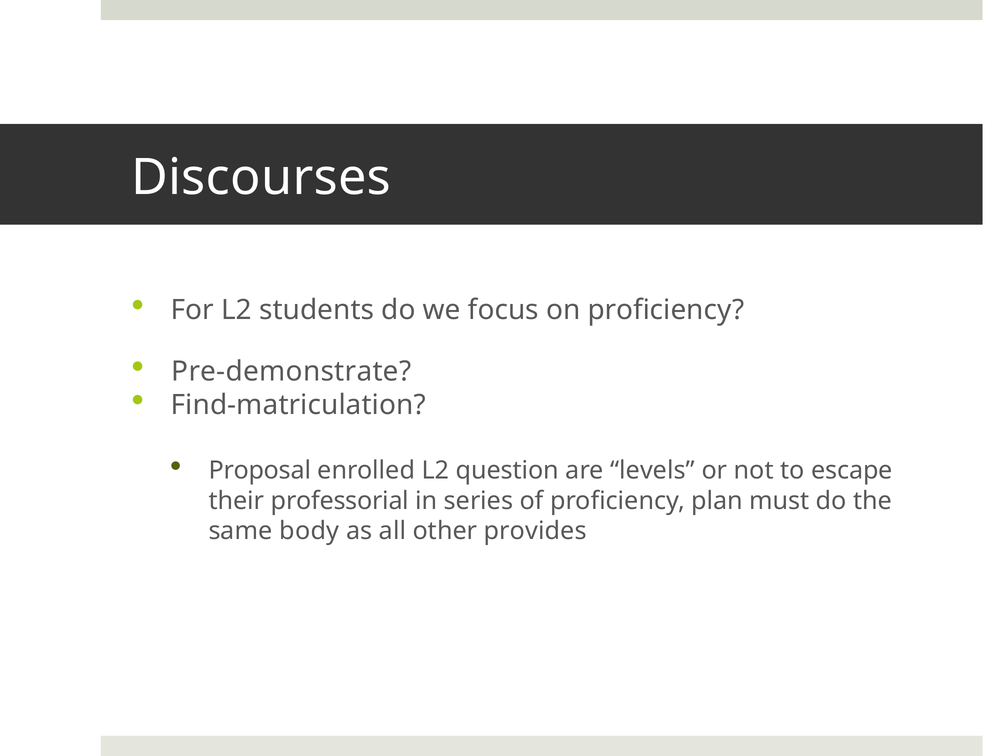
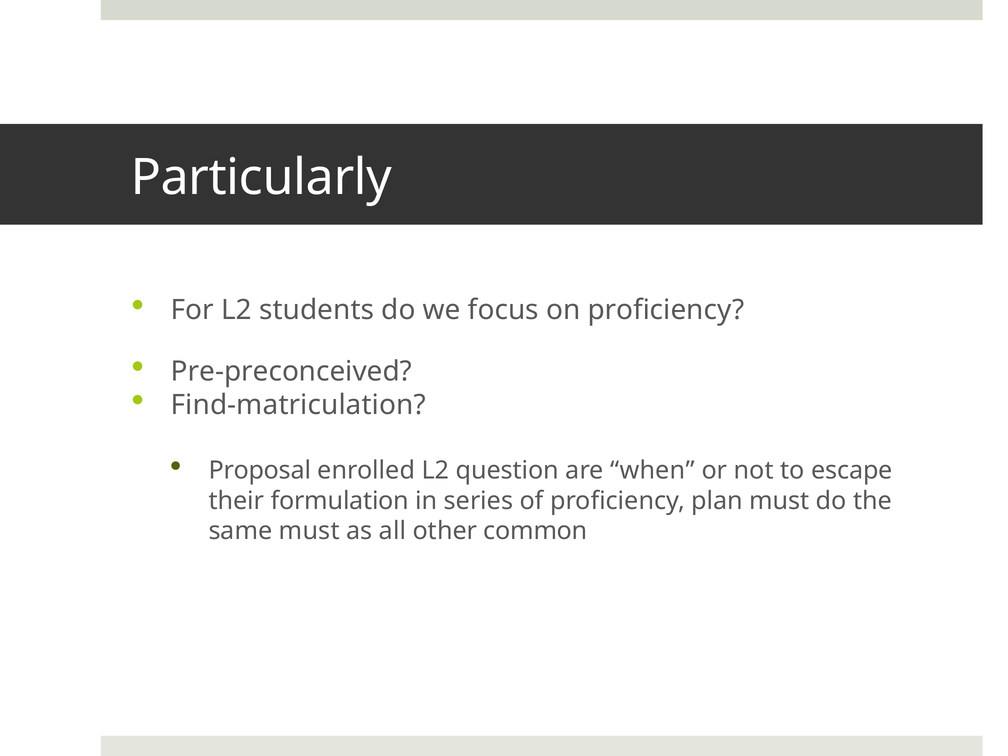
Discourses: Discourses -> Particularly (261, 178)
Pre-demonstrate: Pre-demonstrate -> Pre-preconceived (291, 372)
levels: levels -> when (652, 471)
professorial: professorial -> formulation (340, 501)
same body: body -> must (309, 531)
provides: provides -> common (535, 531)
